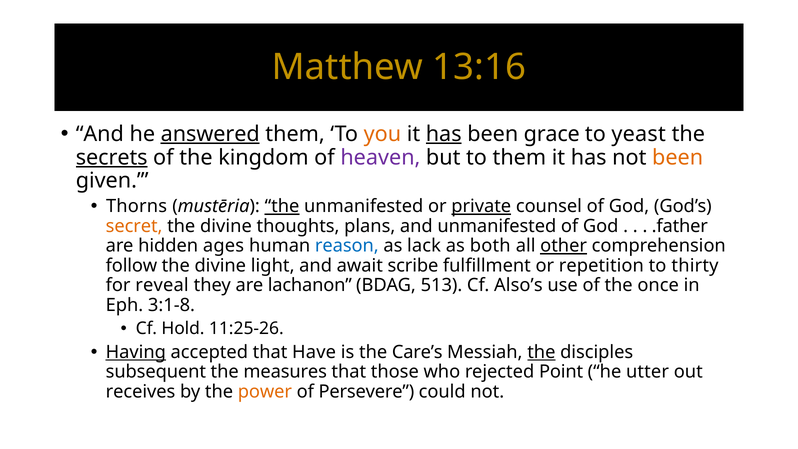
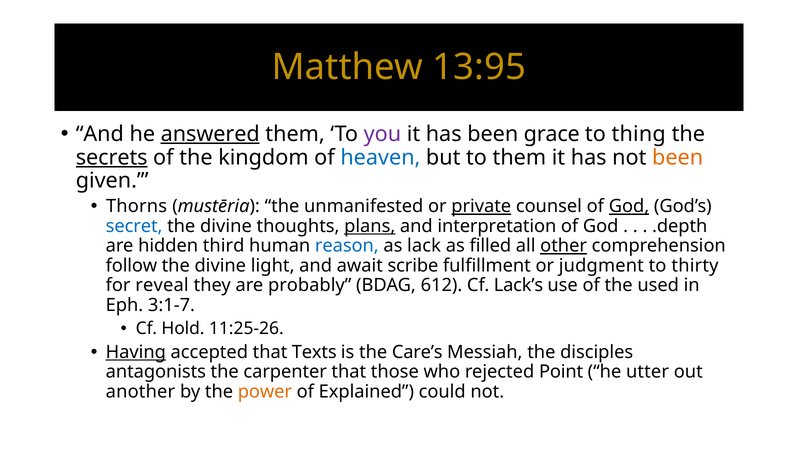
13:16: 13:16 -> 13:95 (479, 67)
you colour: orange -> purple (382, 134)
has underline: present -> none (444, 134)
yeast: yeast -> thing (639, 134)
heaven colour: purple -> blue (380, 157)
the underline: present -> none (282, 206)
God underline: none -> present (629, 206)
secret colour: orange -> blue (134, 226)
plans underline: none -> present (370, 226)
and unmanifested: unmanifested -> interpretation (497, 226)
.father: .father -> .depth (680, 226)
ages: ages -> third (224, 246)
both: both -> filled (490, 246)
repetition: repetition -> judgment (601, 266)
lachanon: lachanon -> probably (310, 285)
513: 513 -> 612 (441, 285)
Also’s: Also’s -> Lack’s (518, 285)
once: once -> used (658, 285)
3:1-8: 3:1-8 -> 3:1-7 (171, 305)
Have: Have -> Texts (314, 352)
the underline: present -> none (541, 352)
subsequent: subsequent -> antagonists (156, 372)
measures: measures -> carpenter (285, 372)
receives: receives -> another (140, 391)
Persevere: Persevere -> Explained (366, 391)
